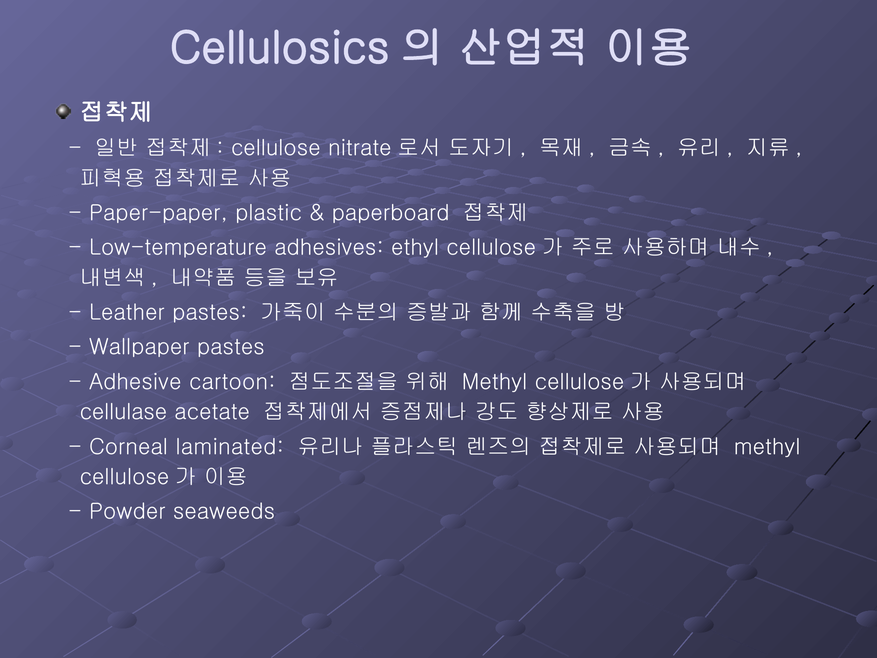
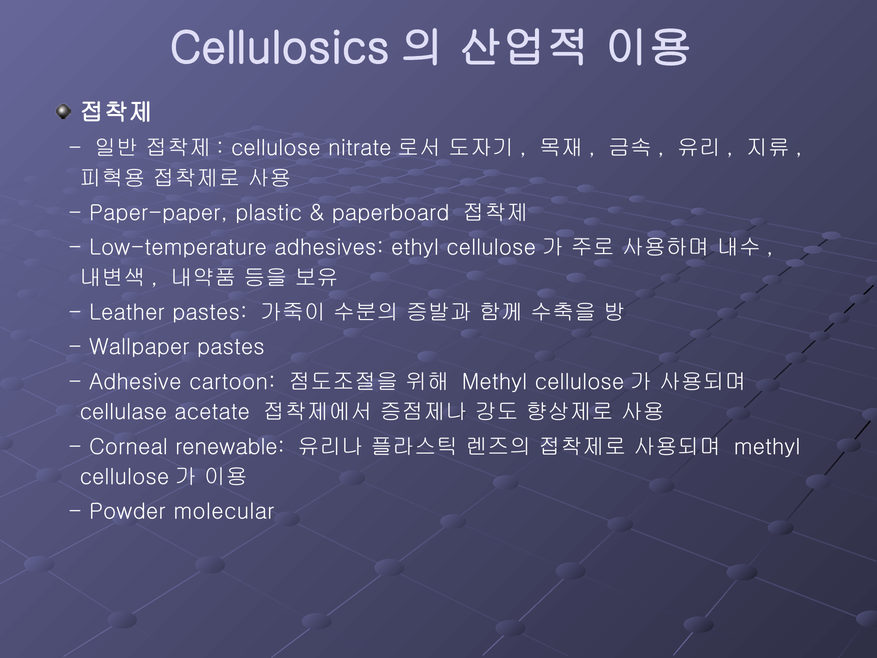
laminated: laminated -> renewable (230, 447)
seaweeds: seaweeds -> molecular (224, 512)
